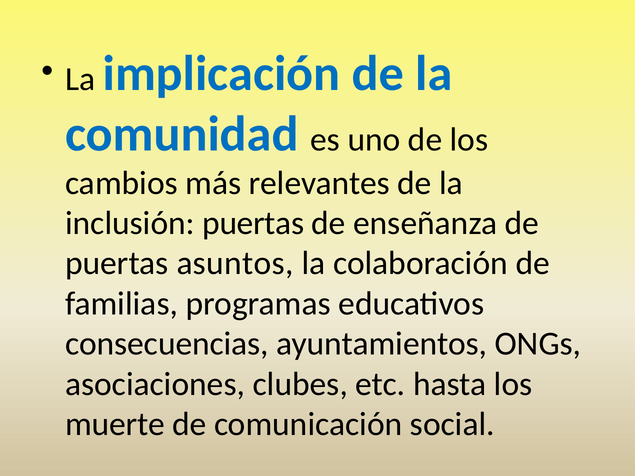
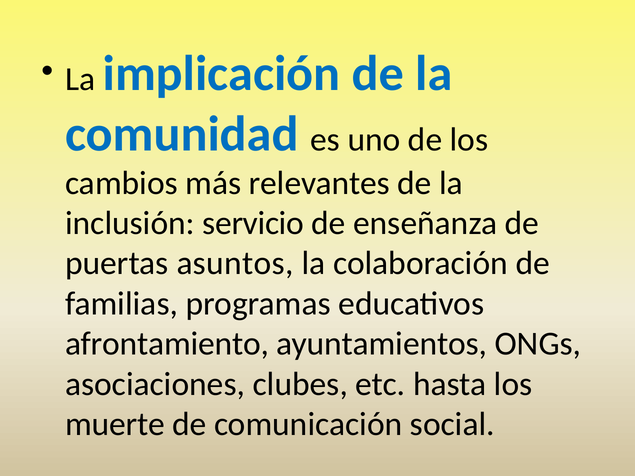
inclusión puertas: puertas -> servicio (253, 223)
consecuencias: consecuencias -> afrontamiento (167, 344)
